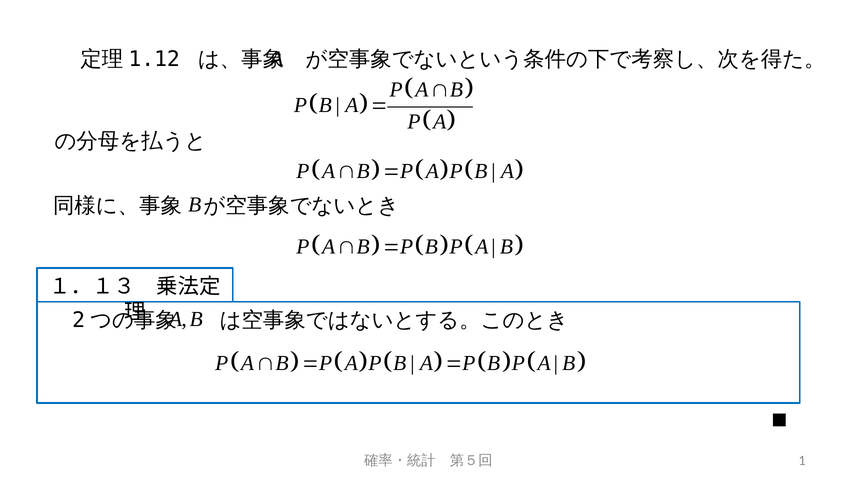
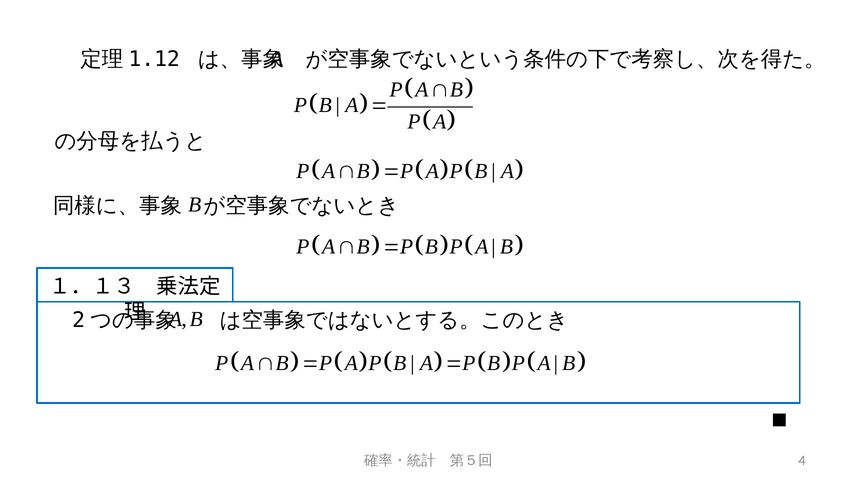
1: 1 -> 4 (802, 460)
